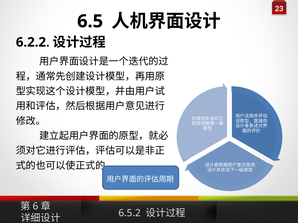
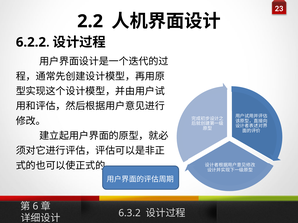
6.5: 6.5 -> 2.2 (90, 21)
6.5.2: 6.5.2 -> 6.3.2 (130, 213)
